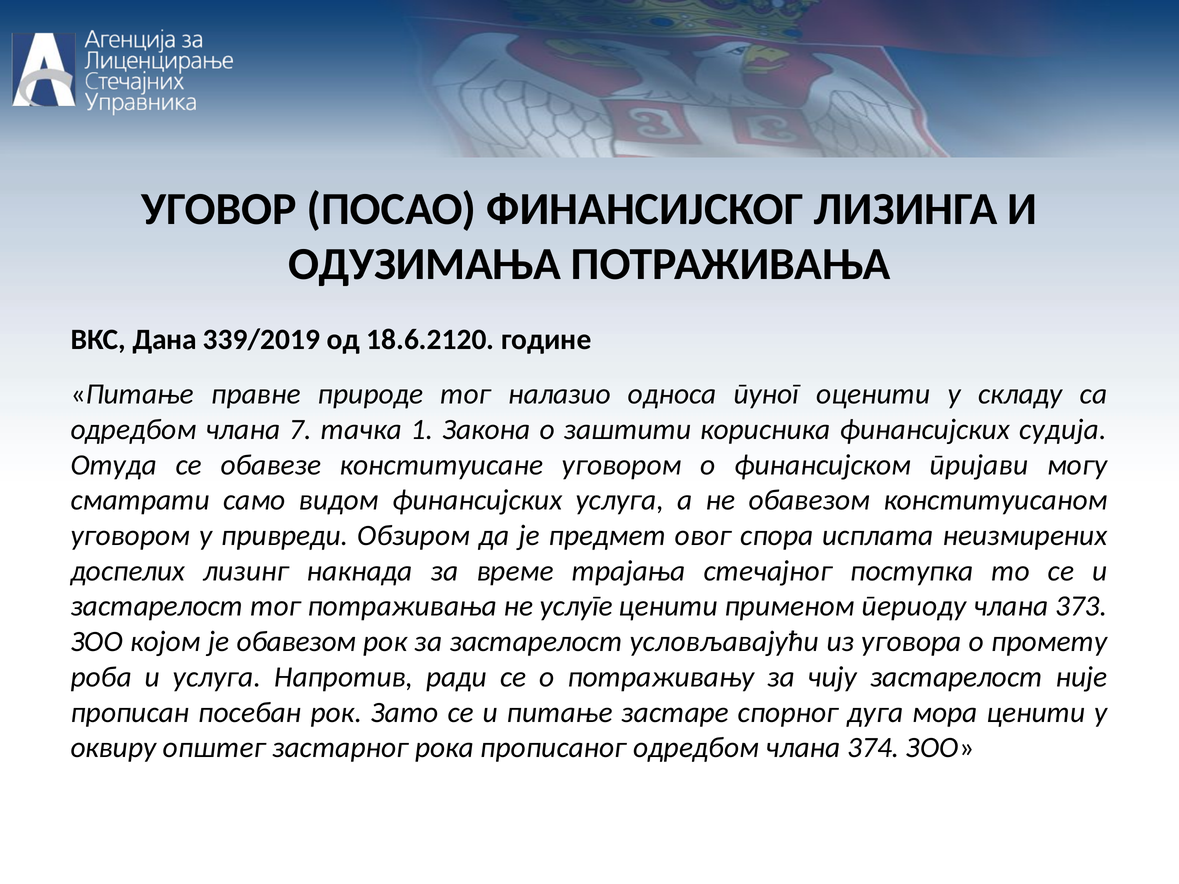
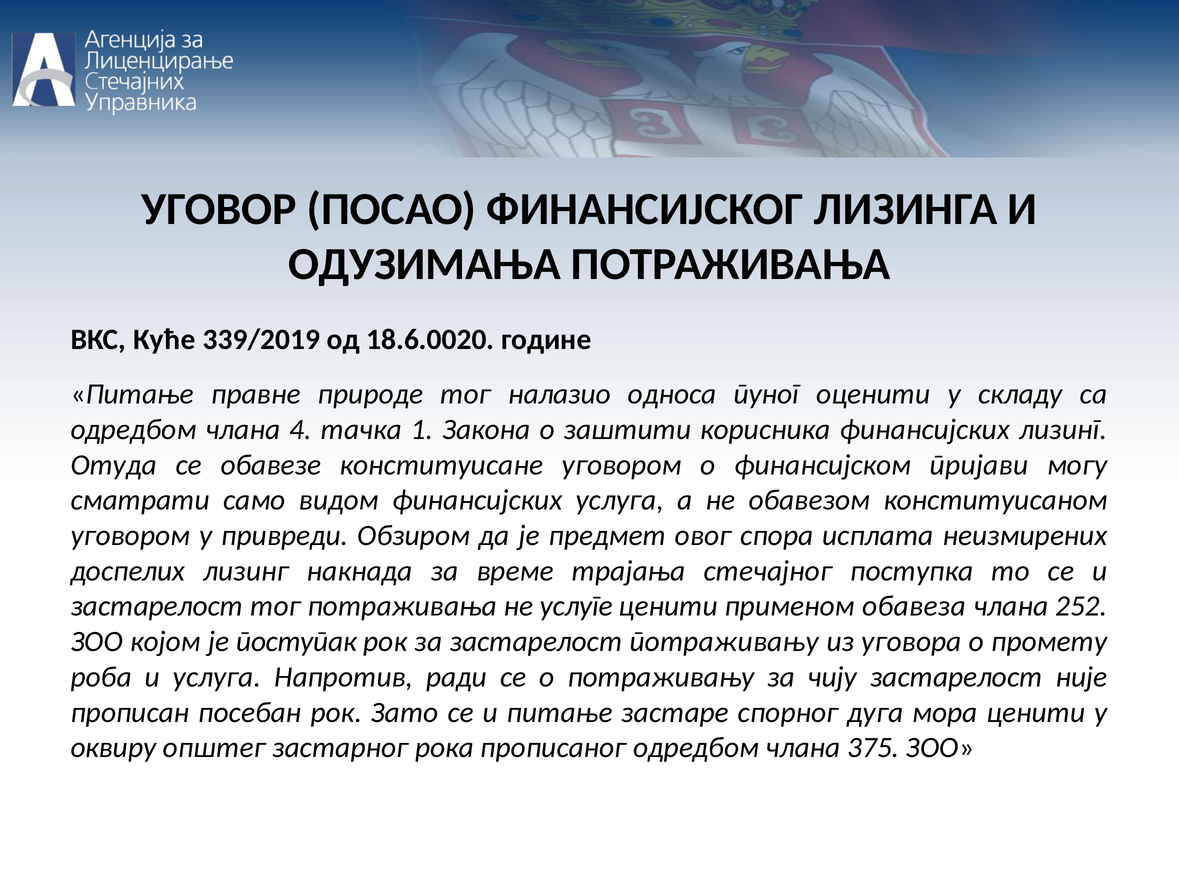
Дана: Дана -> Куће (164, 340)
18.6.2120: 18.6.2120 -> 18.6.0020 (430, 340)
7: 7 -> 4 (301, 430)
финансијских судија: судија -> лизинг (1063, 430)
периоду: периоду -> обавеза (914, 606)
373: 373 -> 252 (1081, 606)
је обавезом: обавезом -> поступак (296, 642)
застарелост условљавајући: условљавајући -> потраживању (724, 642)
374: 374 -> 375 (873, 748)
